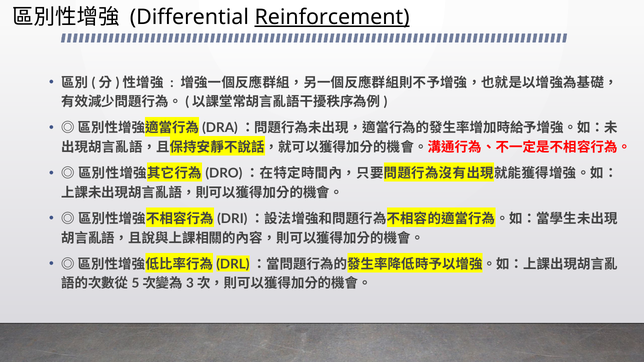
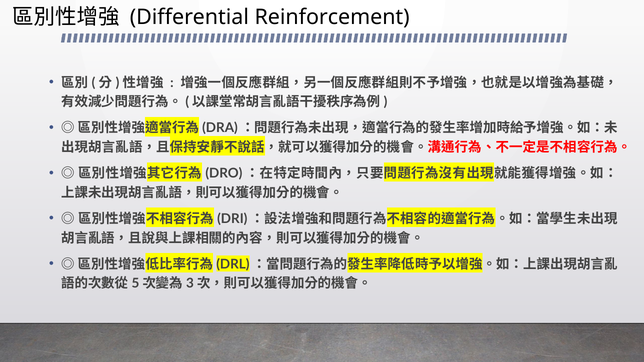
Reinforcement underline: present -> none (332, 17)
